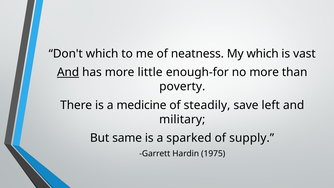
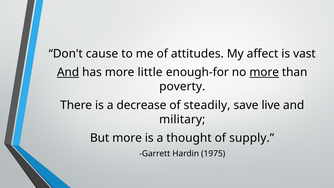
Don't which: which -> cause (102, 54)
neatness: neatness -> attitudes (197, 54)
My which: which -> affect (263, 54)
more underline: none -> present (264, 72)
medicine: medicine -> decrease (141, 105)
left: left -> live (271, 105)
But same: same -> more (127, 138)
sparked: sparked -> thought (189, 138)
